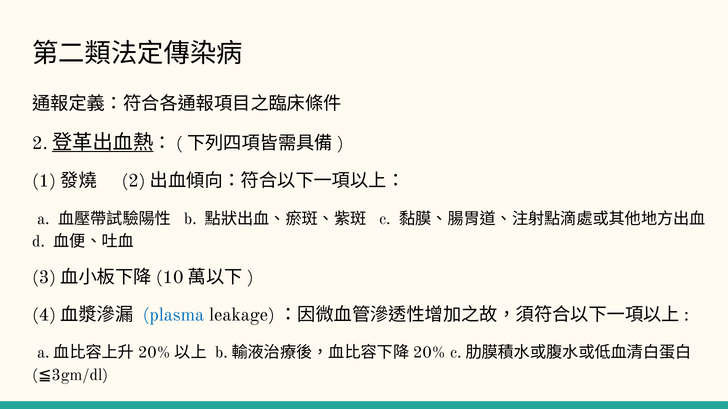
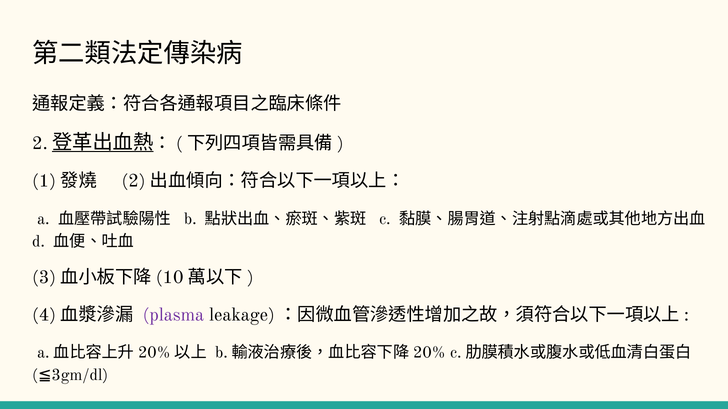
plasma colour: blue -> purple (173, 315)
